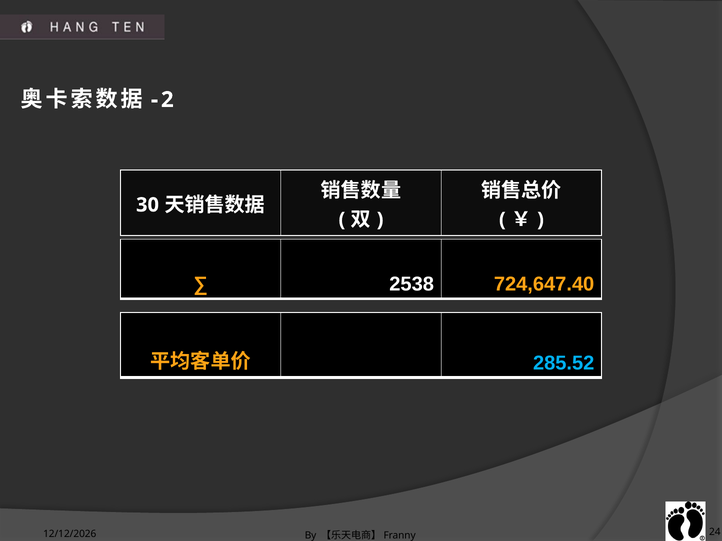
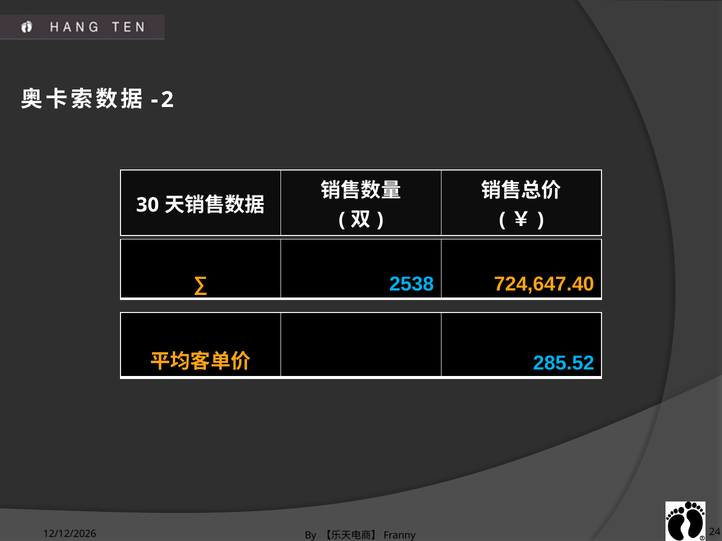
2538 colour: white -> light blue (412, 284)
